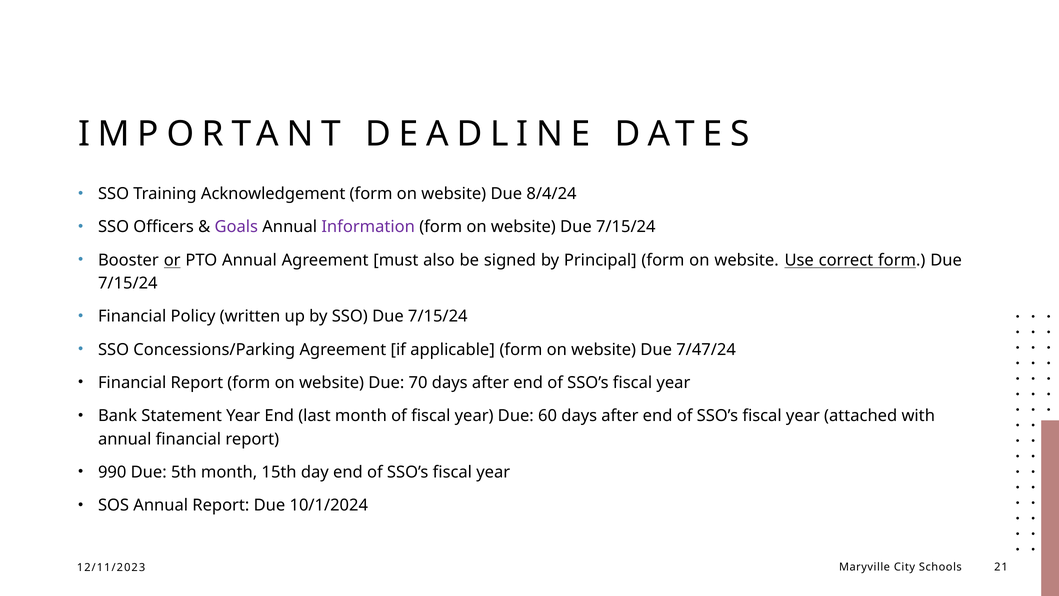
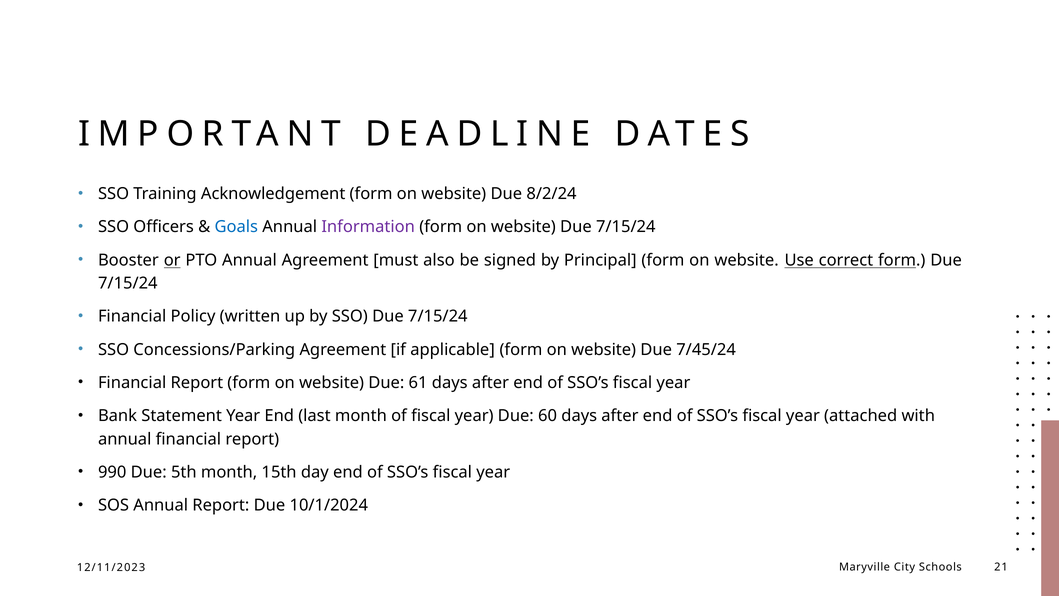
8/4/24: 8/4/24 -> 8/2/24 (552, 194)
Goals colour: purple -> blue (236, 227)
7/47/24: 7/47/24 -> 7/45/24 (706, 349)
70: 70 -> 61 (418, 383)
